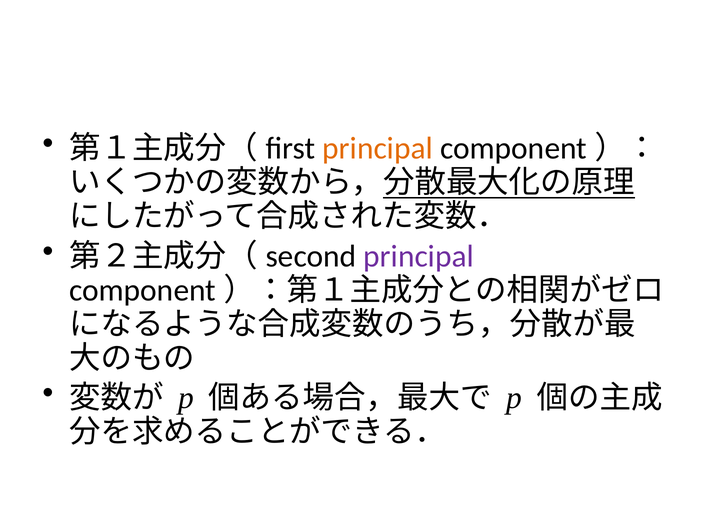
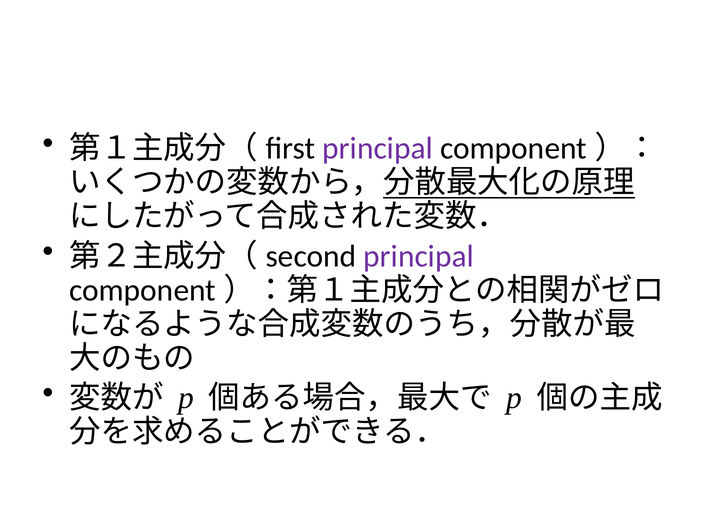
principal colour: orange -> purple (378, 149)
